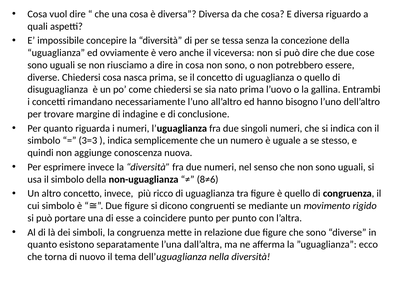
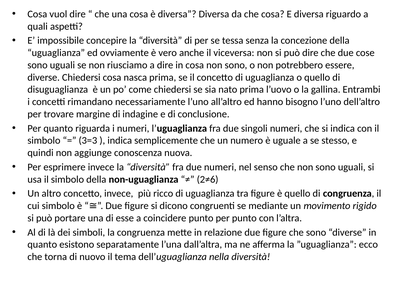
8≠6: 8≠6 -> 2≠6 (208, 180)
